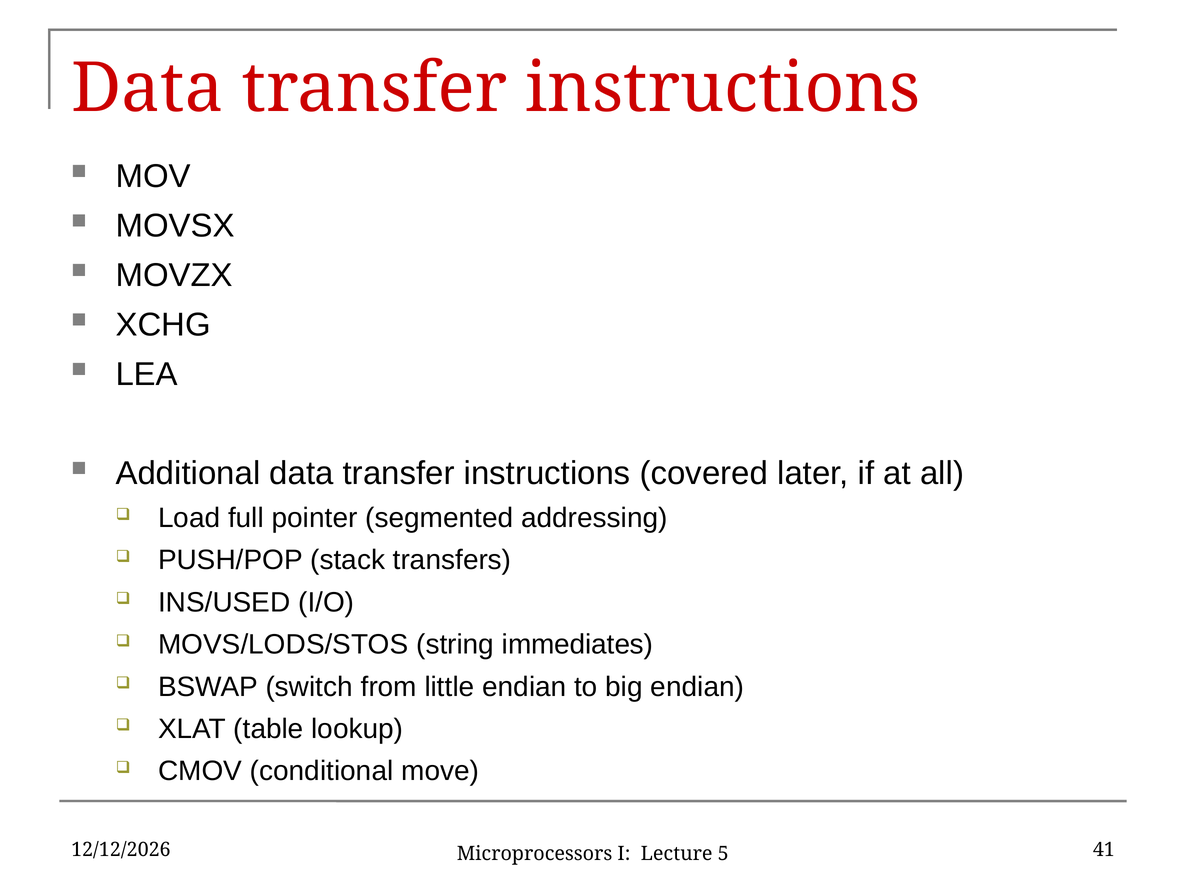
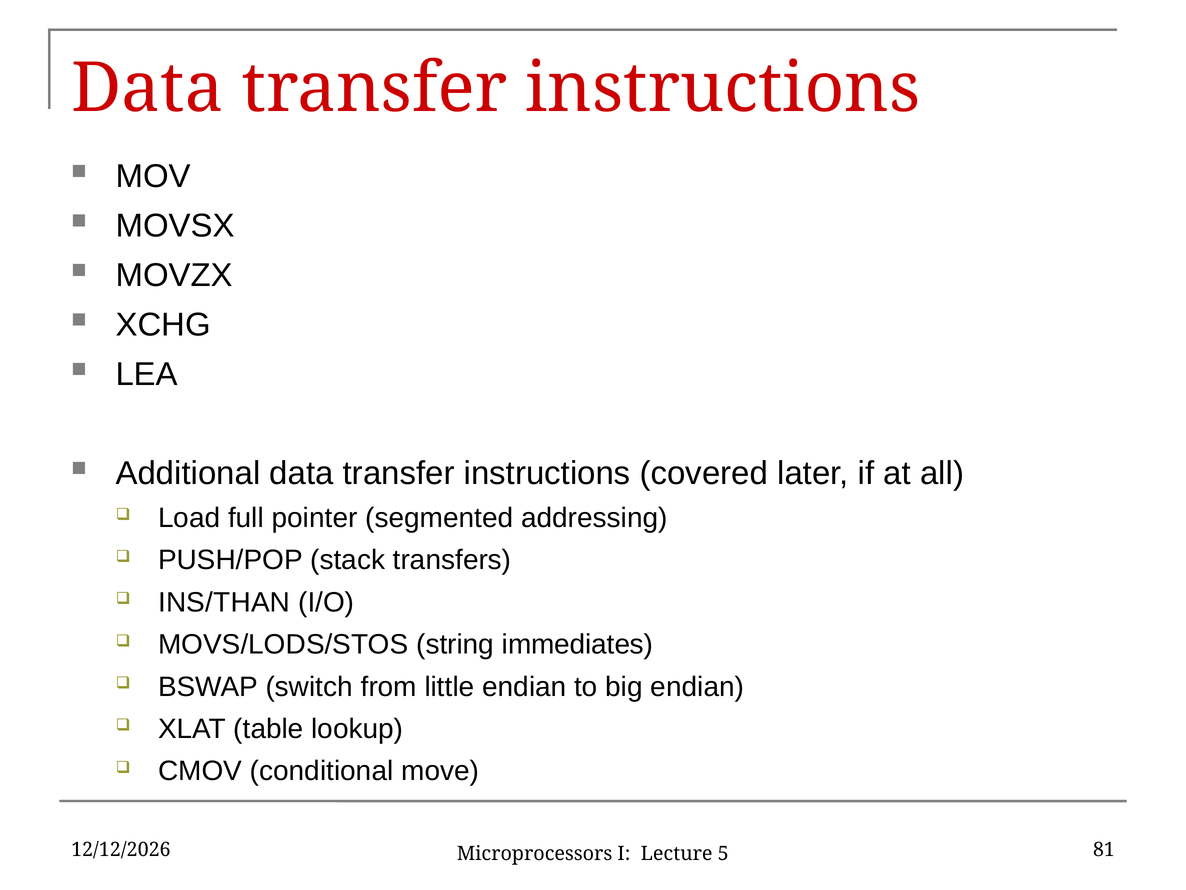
INS/USED: INS/USED -> INS/THAN (224, 602)
41: 41 -> 81 (1104, 849)
